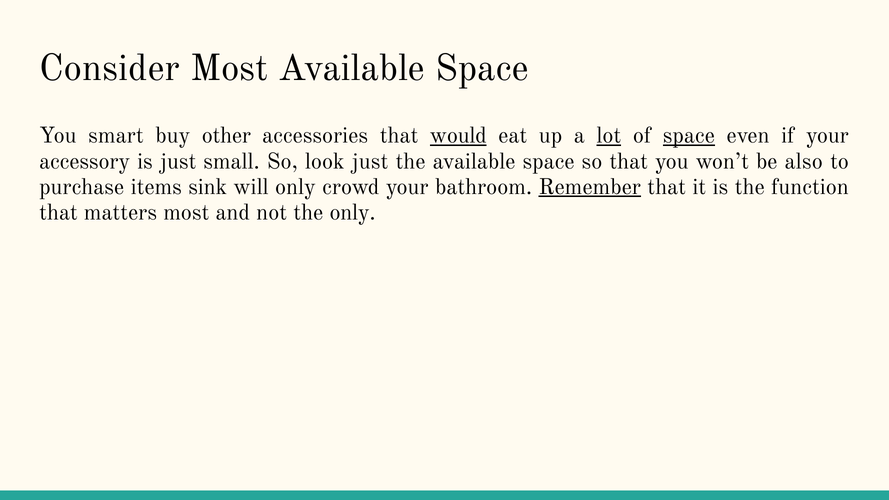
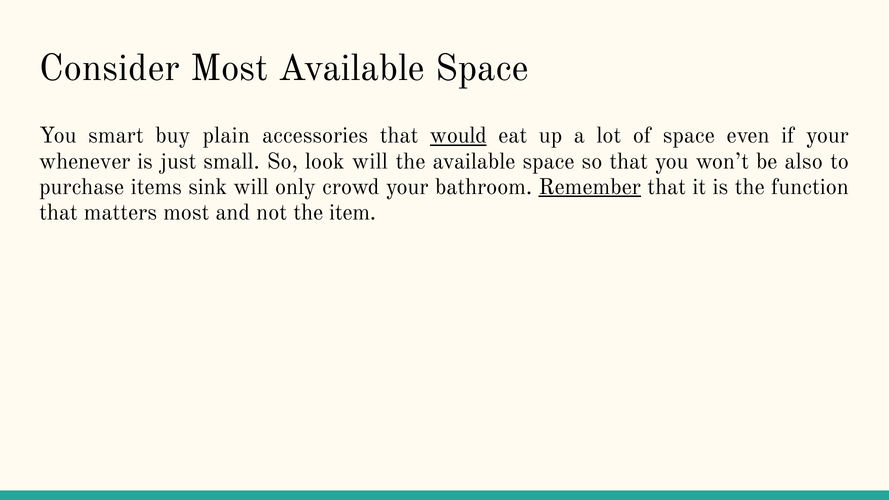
other: other -> plain (226, 136)
lot underline: present -> none (609, 136)
space underline: present -> none (689, 136)
accessory: accessory -> whenever (85, 161)
look just: just -> will (370, 161)
the only: only -> item (353, 212)
